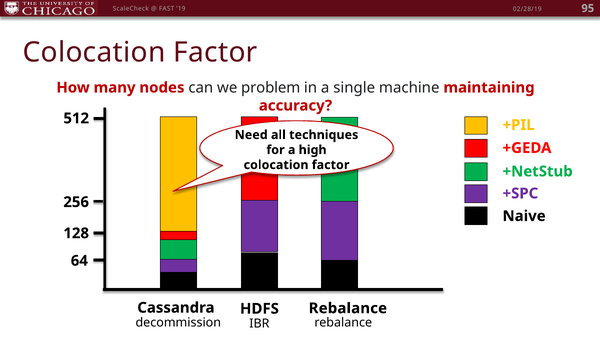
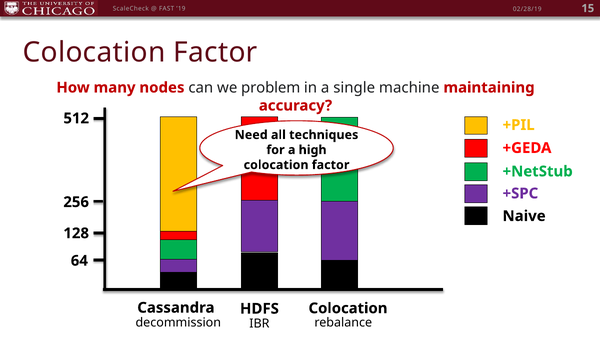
95: 95 -> 15 (588, 8)
HDFS Rebalance: Rebalance -> Colocation (348, 308)
